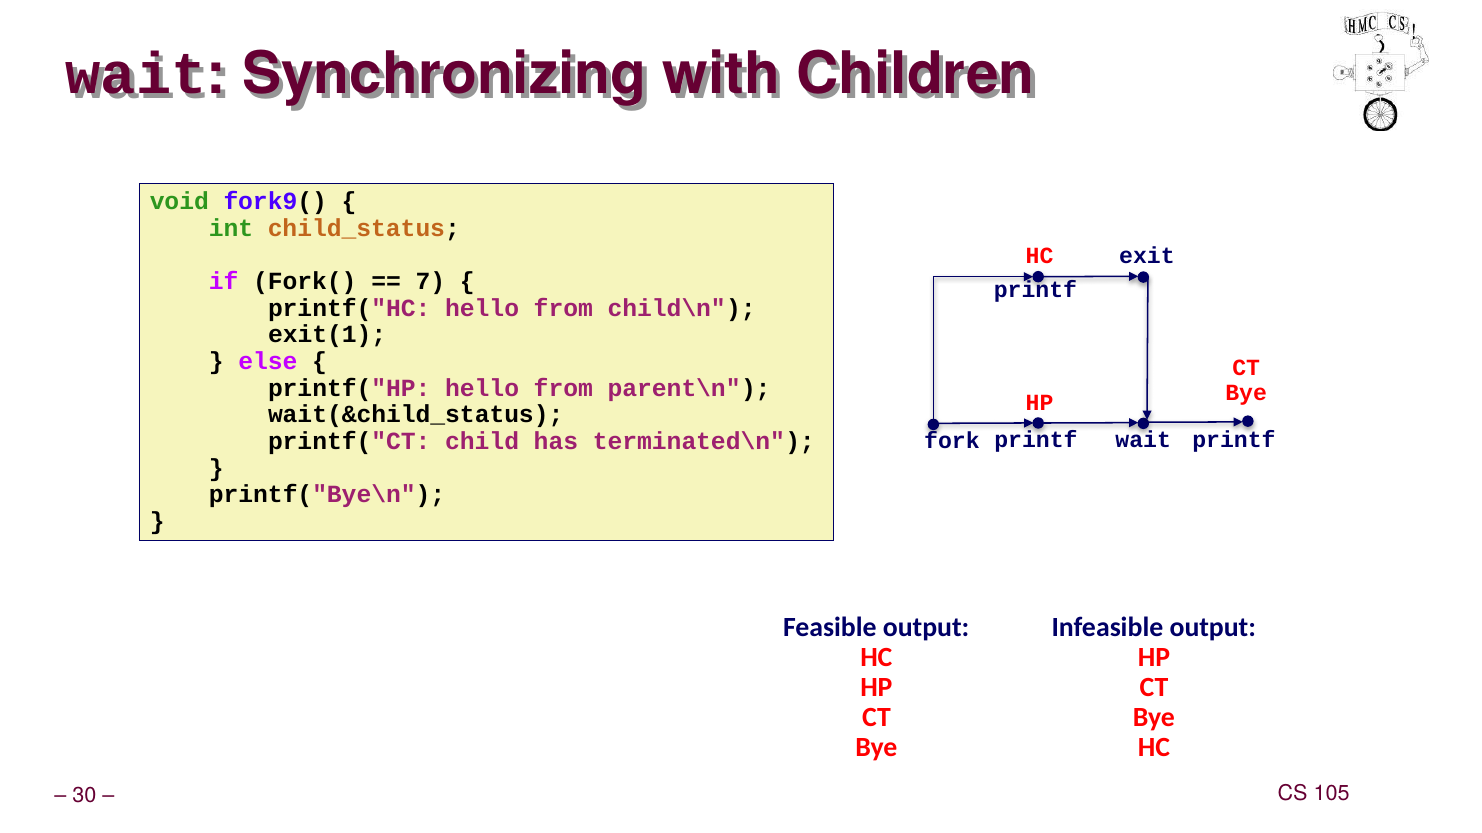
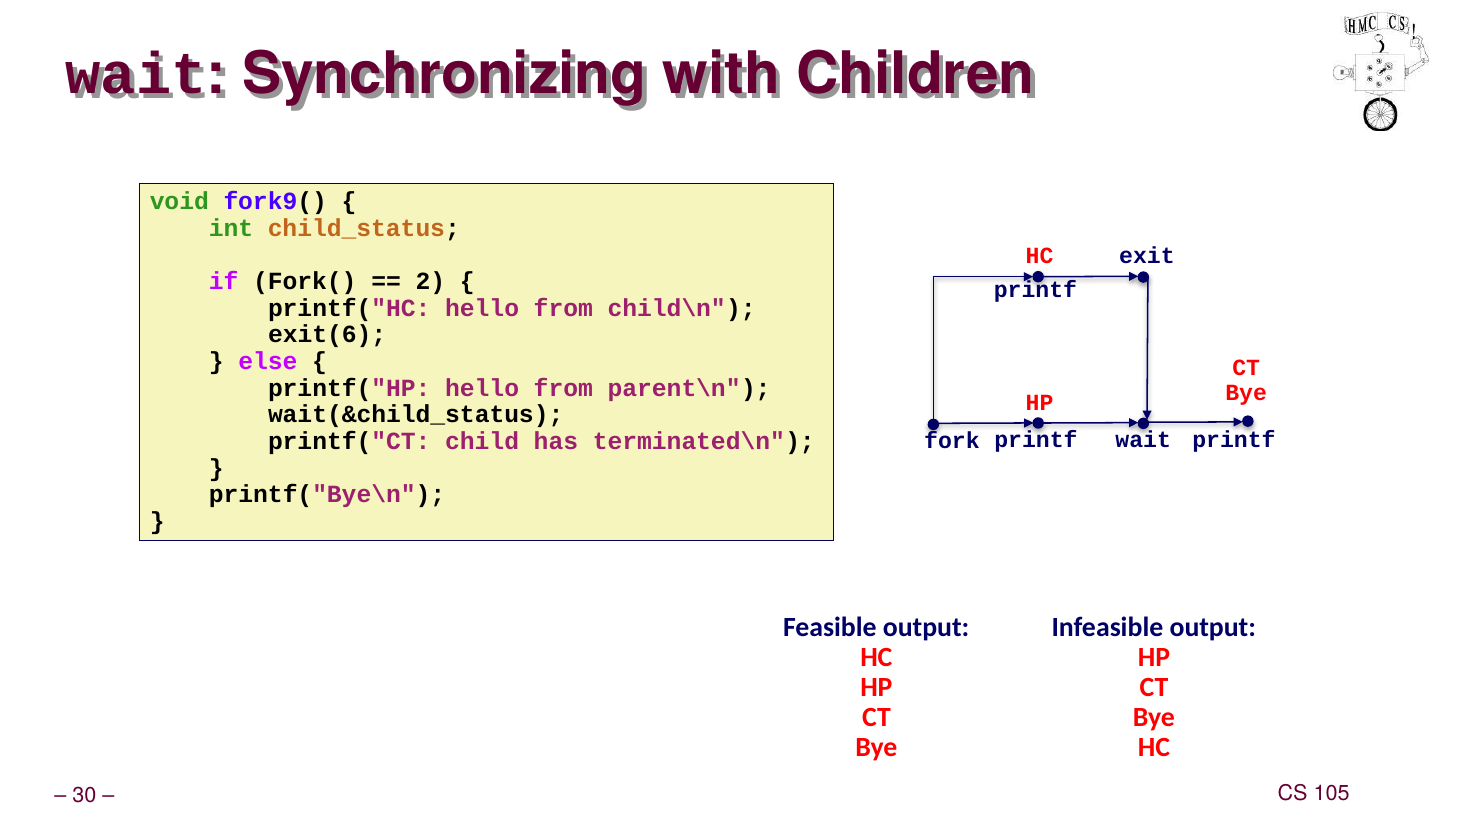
7: 7 -> 2 (430, 282)
exit(1: exit(1 -> exit(6 (327, 335)
